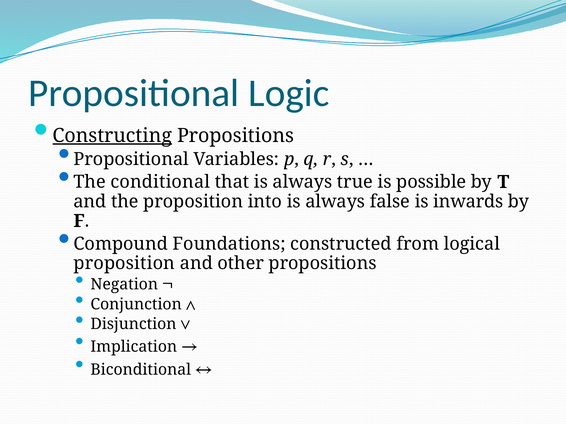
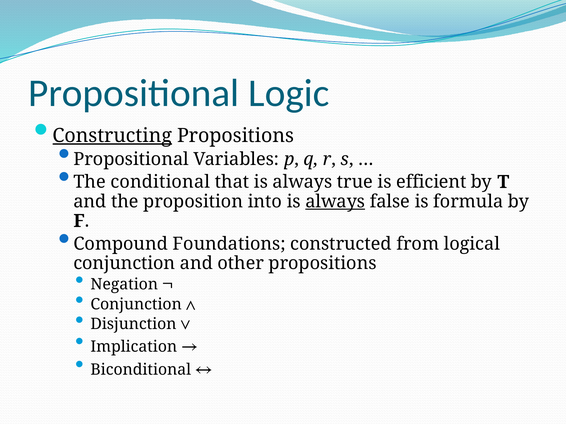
possible: possible -> efficient (431, 182)
always underline: none -> present (335, 202)
inwards: inwards -> formula (468, 202)
proposition: proposition -> conjunction (124, 264)
